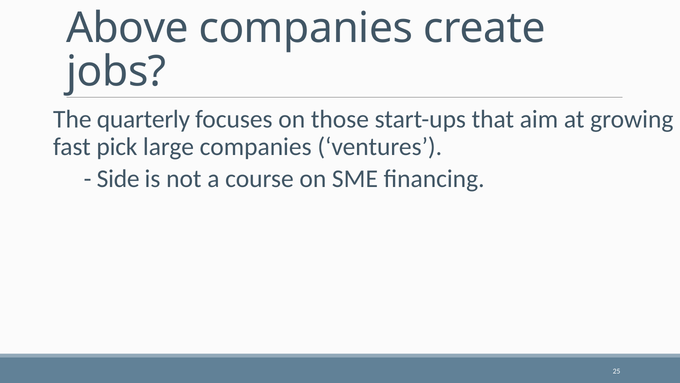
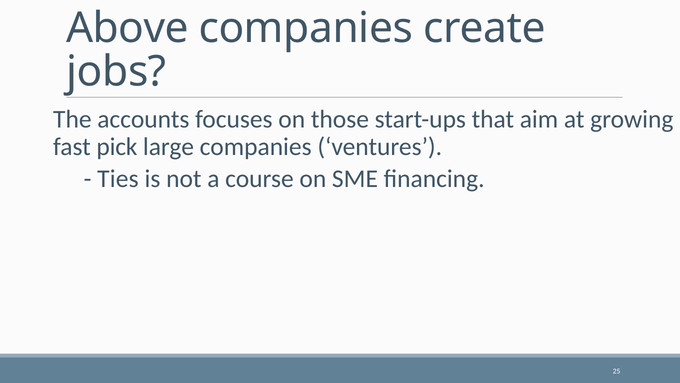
quarterly: quarterly -> accounts (143, 119)
Side: Side -> Ties (118, 178)
